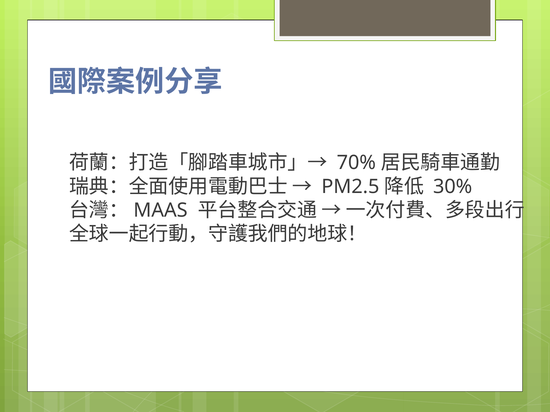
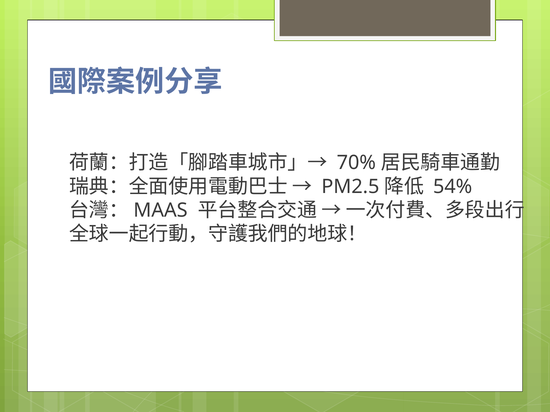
30%: 30% -> 54% (453, 187)
